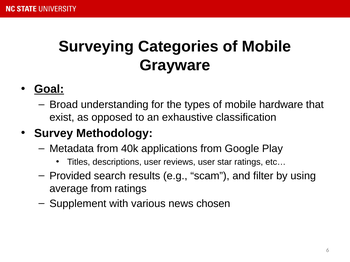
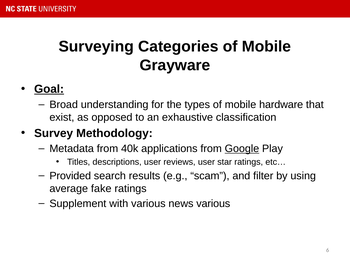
Google underline: none -> present (242, 149)
average from: from -> fake (101, 189)
news chosen: chosen -> various (213, 204)
